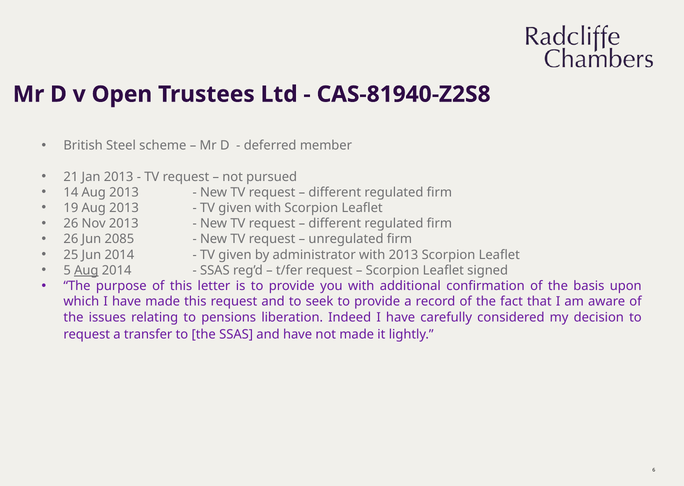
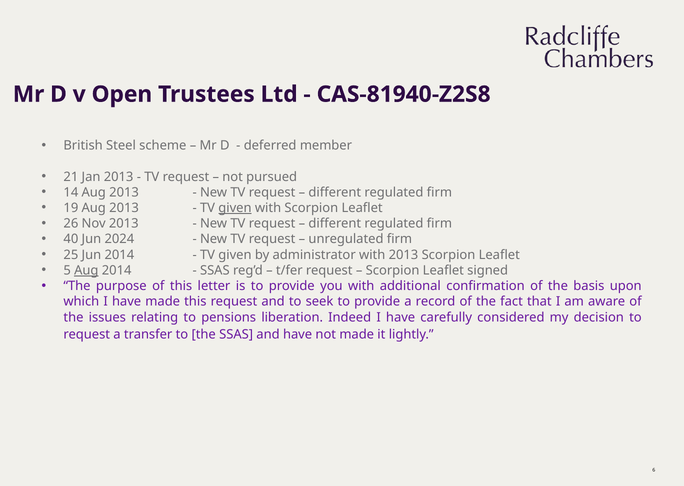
given underline: none -> present (235, 208)
26: 26 -> 40 (71, 239)
2085: 2085 -> 2024 (119, 239)
